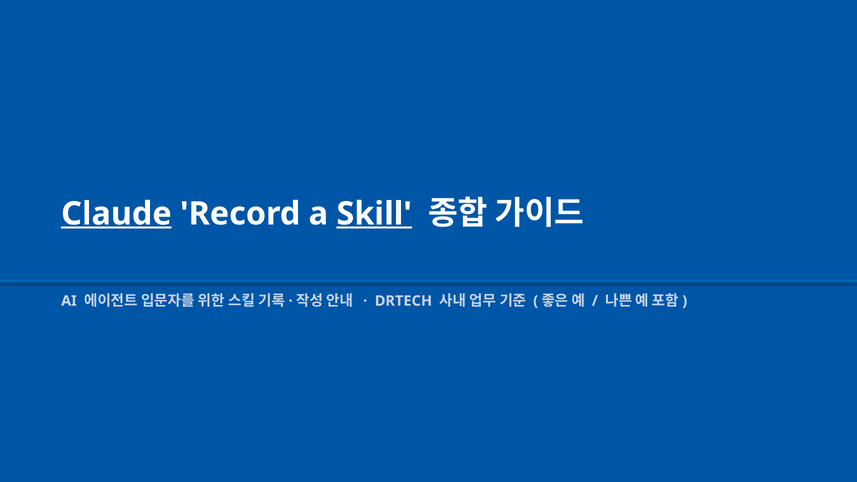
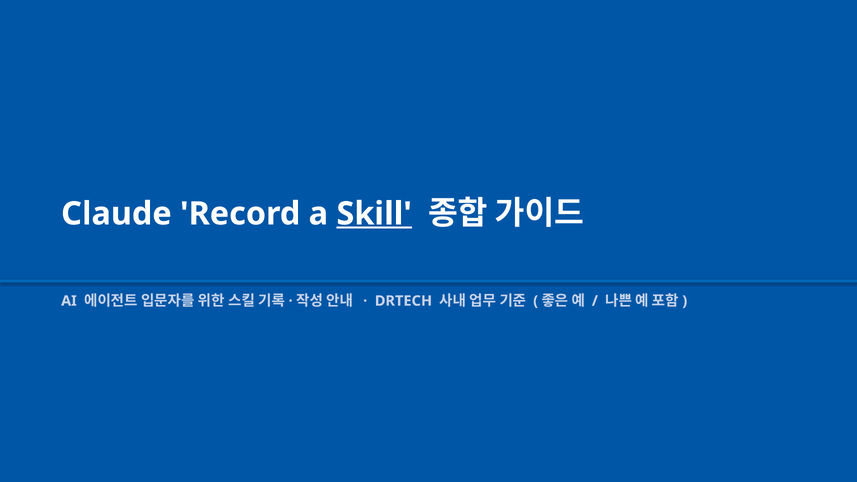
Claude underline: present -> none (116, 214)
